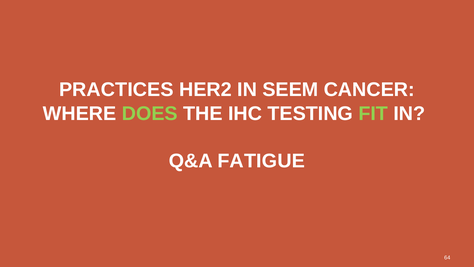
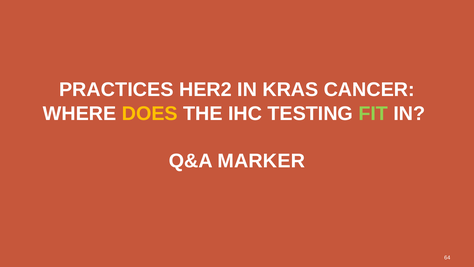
SEEM: SEEM -> KRAS (290, 90)
DOES colour: light green -> yellow (150, 113)
FATIGUE: FATIGUE -> MARKER (261, 161)
